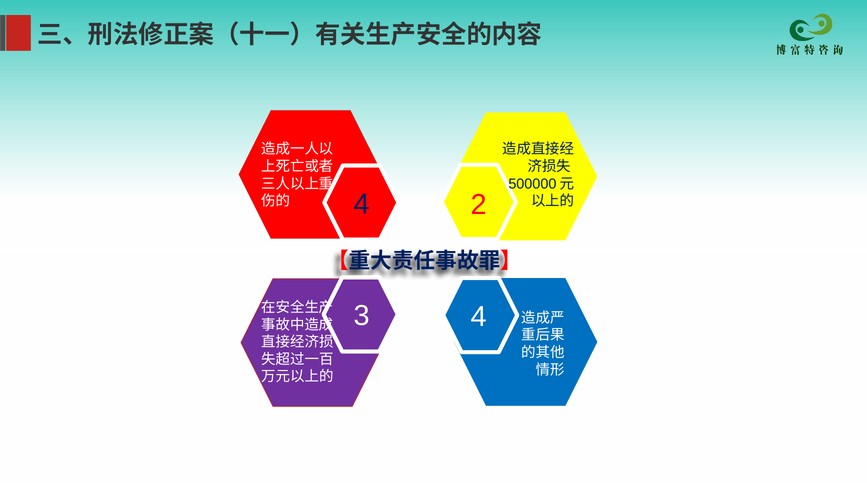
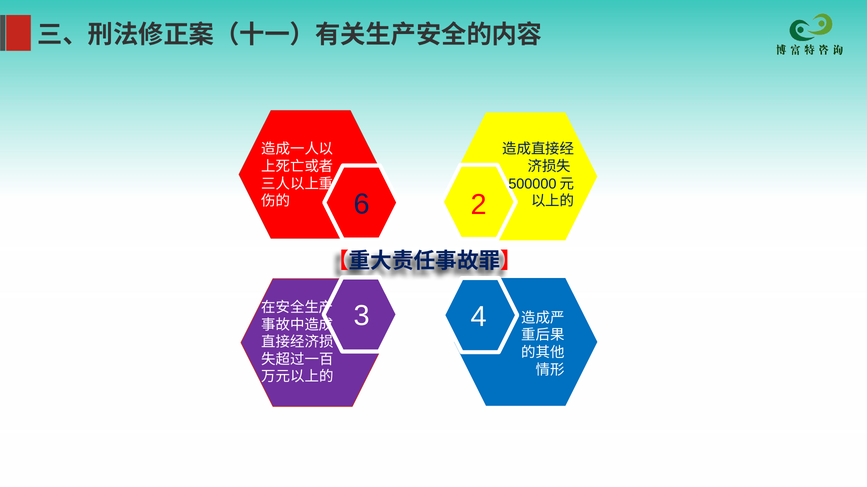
4: 4 -> 6 (362, 204)
